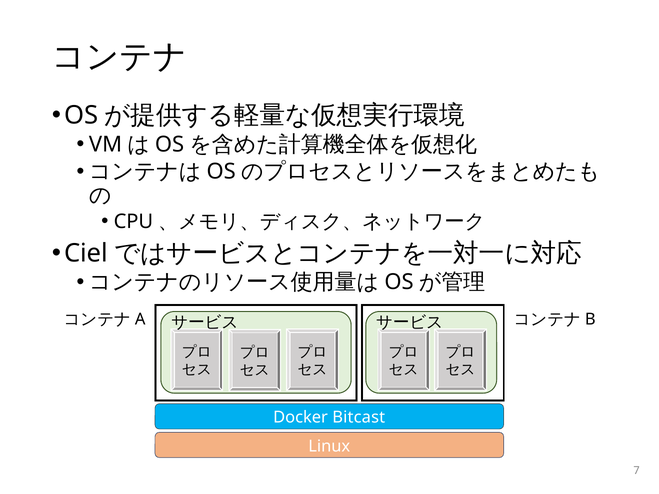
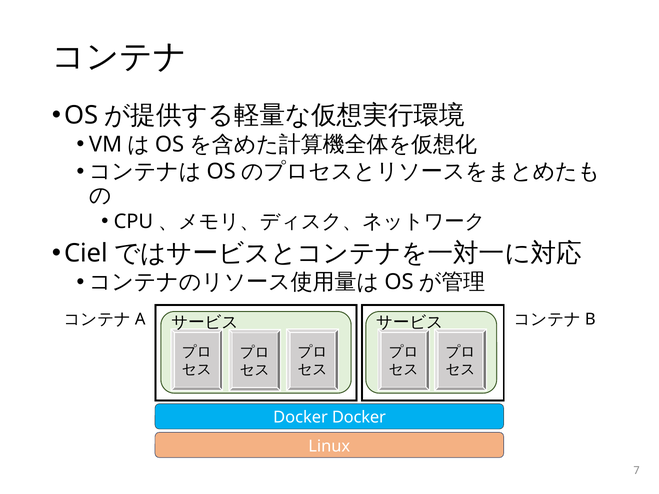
Docker Bitcast: Bitcast -> Docker (359, 418)
